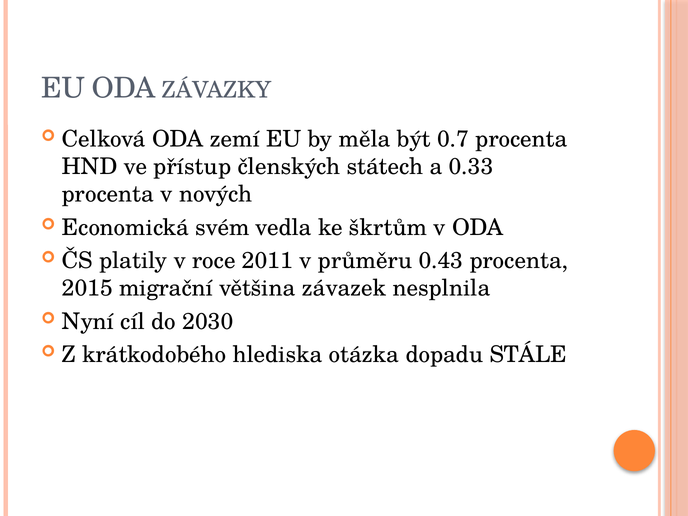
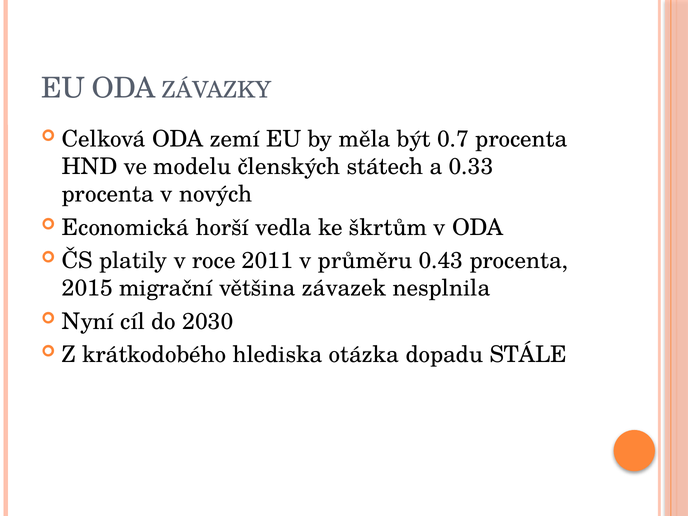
přístup: přístup -> modelu (192, 167)
svém: svém -> horší (222, 227)
